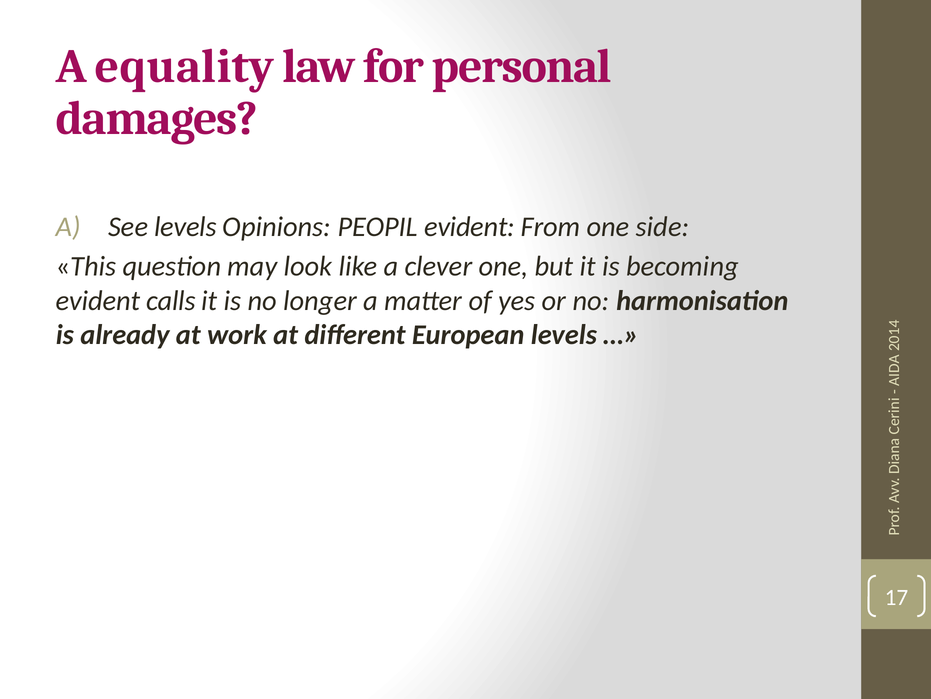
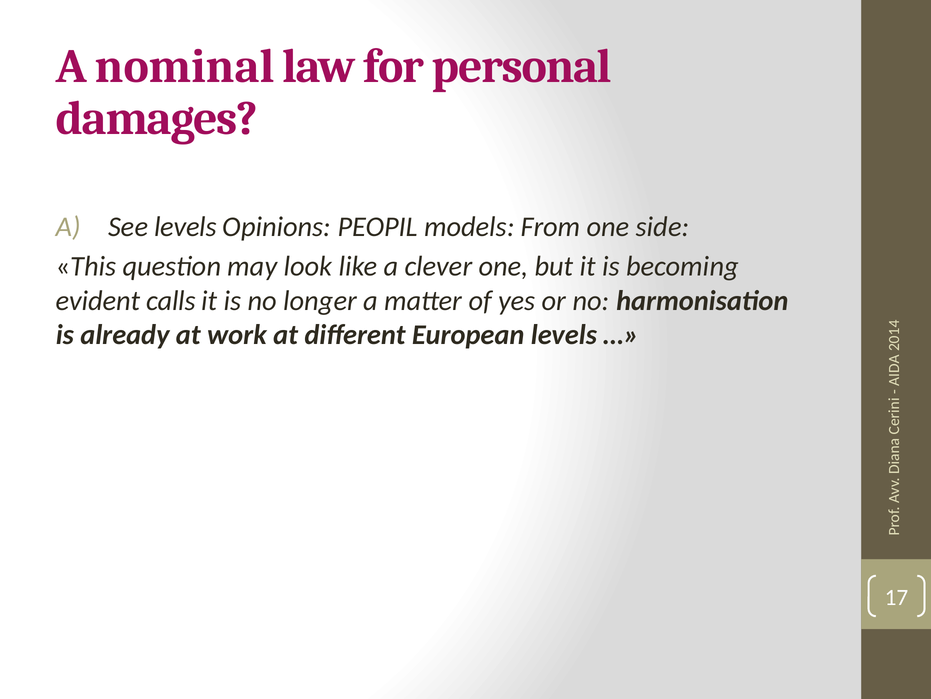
equality: equality -> nominal (185, 67)
PEOPIL evident: evident -> models (469, 226)
